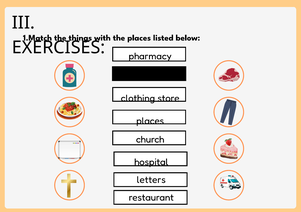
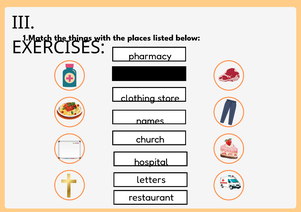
places: places -> names (150, 121)
